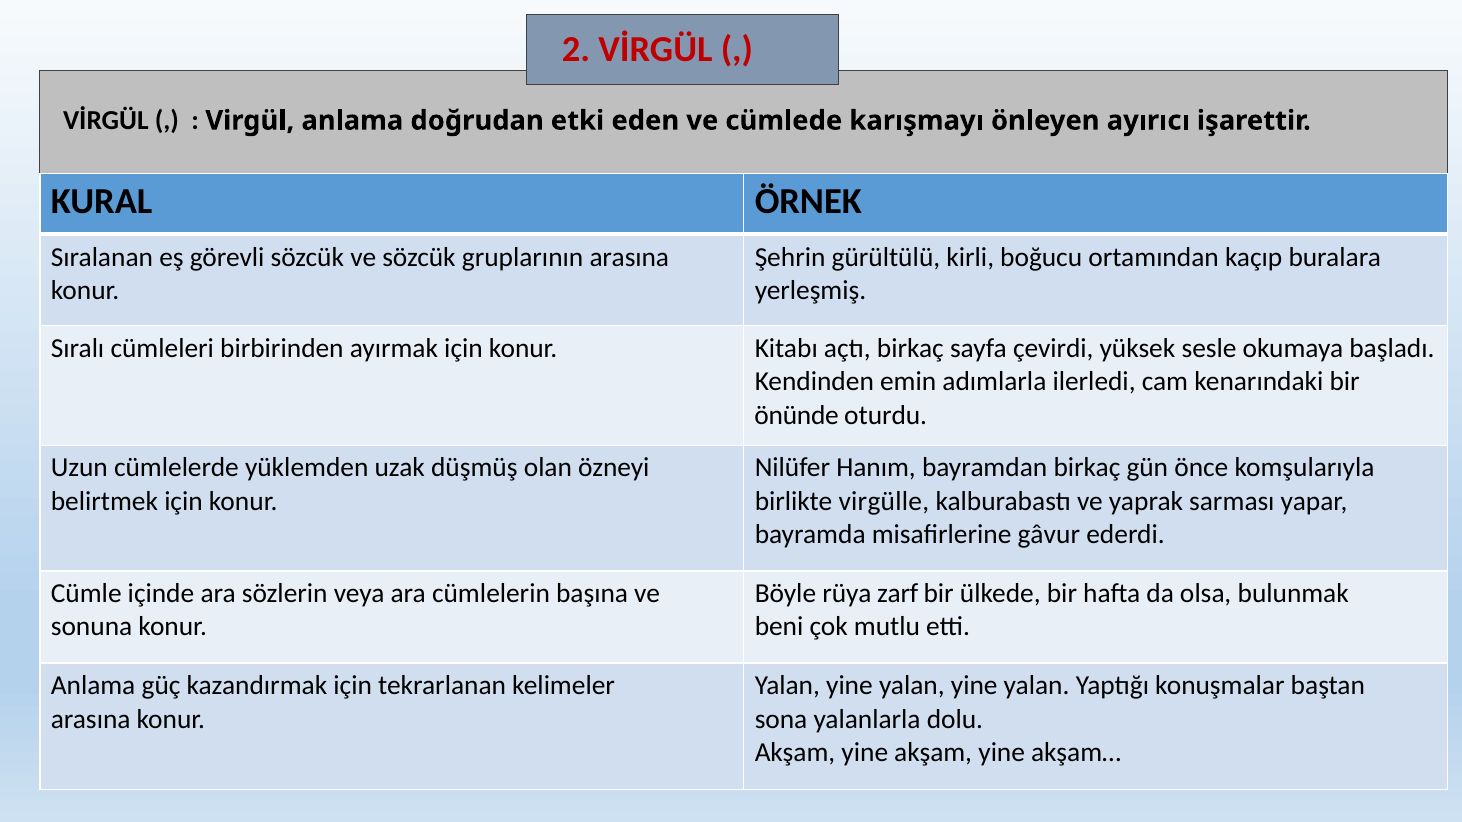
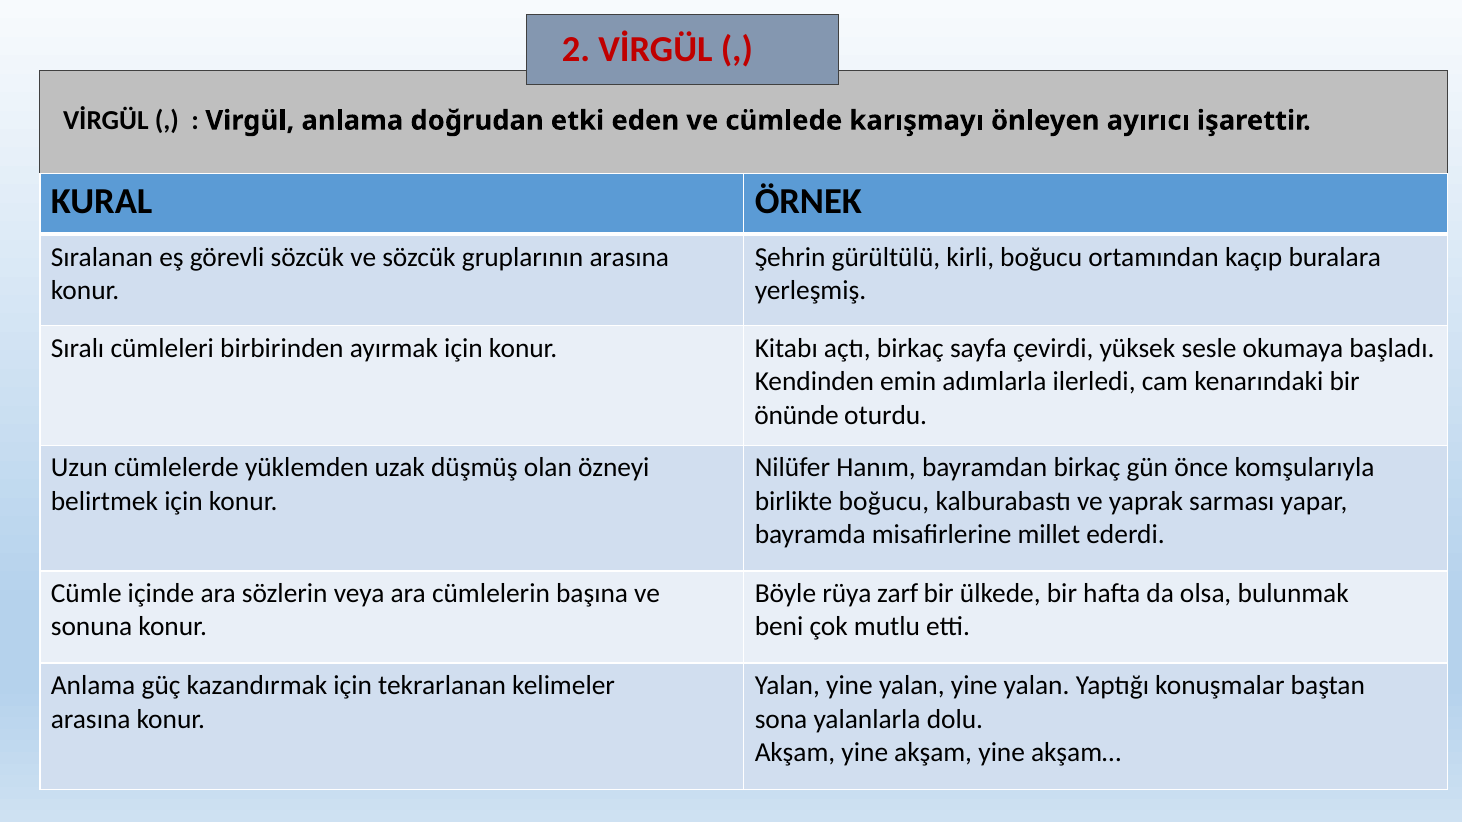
birlikte virgülle: virgülle -> boğucu (884, 502)
gâvur: gâvur -> millet (1049, 535)
